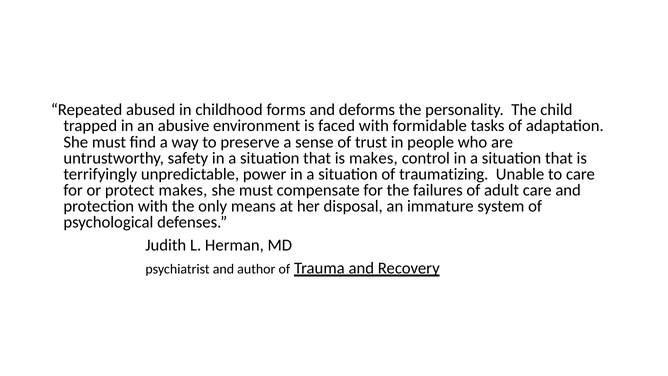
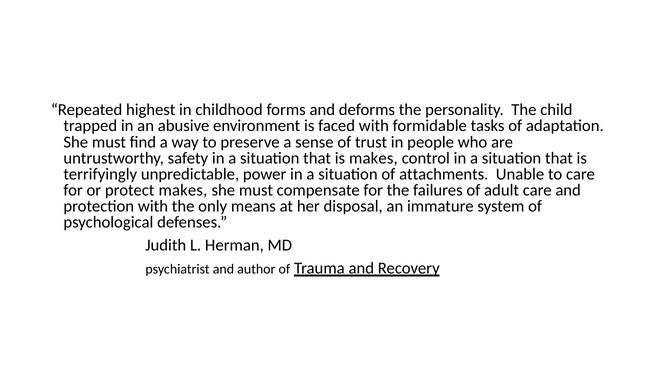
abused: abused -> highest (151, 110)
traumatizing: traumatizing -> attachments (444, 174)
